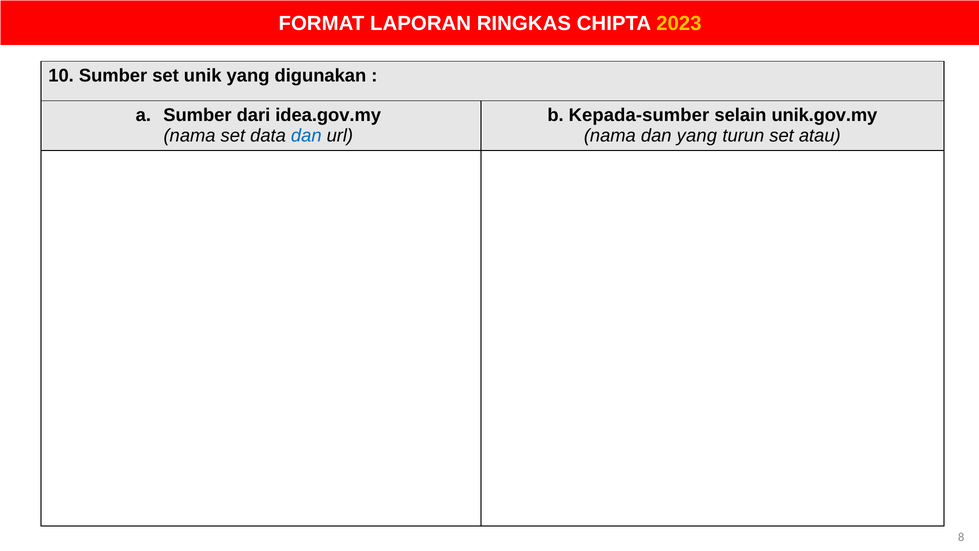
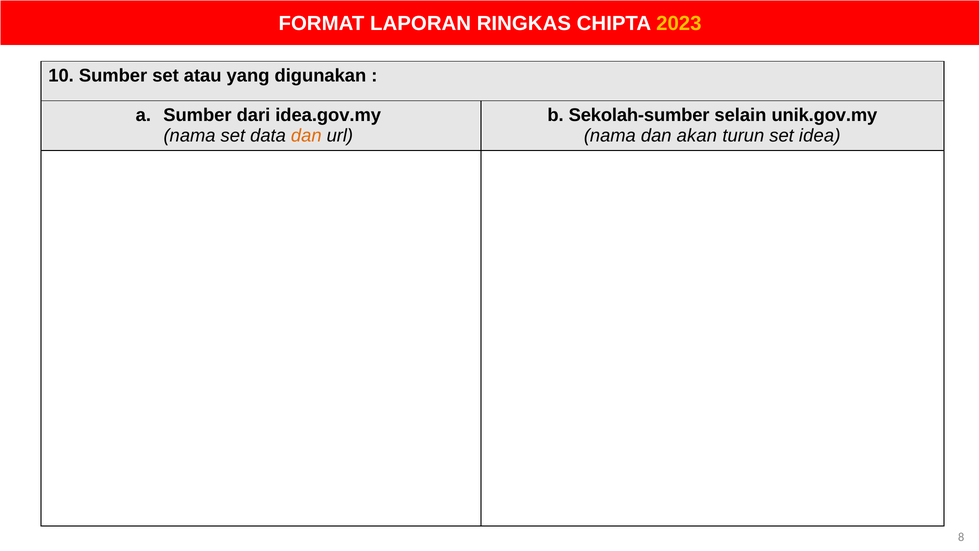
unik: unik -> atau (203, 75)
Kepada-sumber: Kepada-sumber -> Sekolah-sumber (639, 115)
dan colour: blue -> orange (306, 136)
dan yang: yang -> akan (697, 136)
atau: atau -> idea (820, 136)
